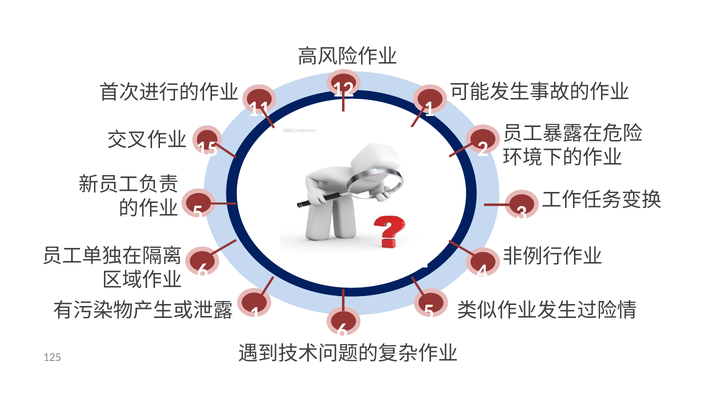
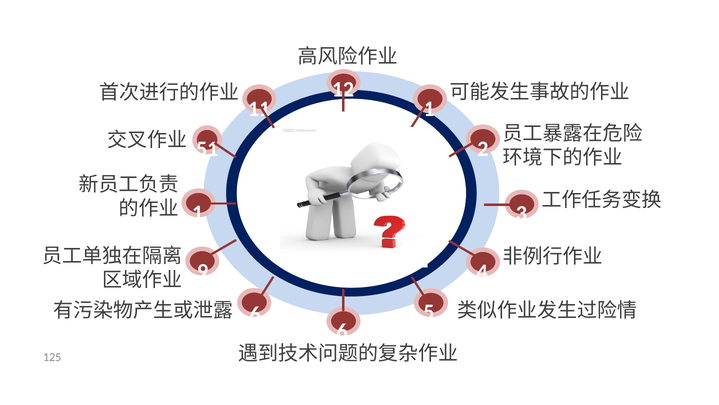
15: 15 -> 51 (207, 149)
5: 5 -> 1 (198, 213)
6: 6 -> 9 (203, 271)
1: 1 -> 6 (255, 314)
